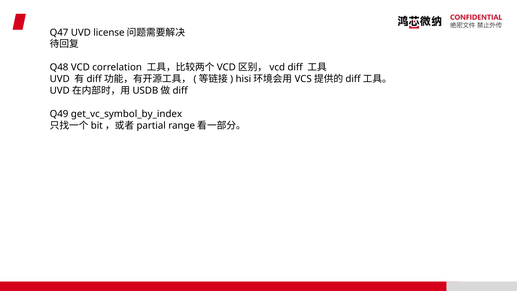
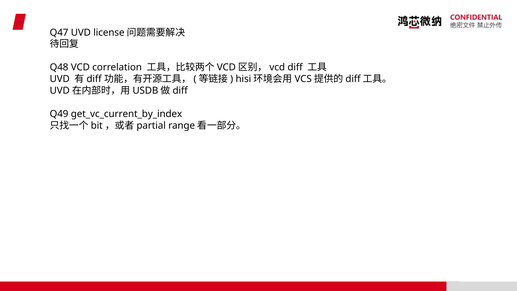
get_vc_symbol_by_index: get_vc_symbol_by_index -> get_vc_current_by_index (127, 114)
